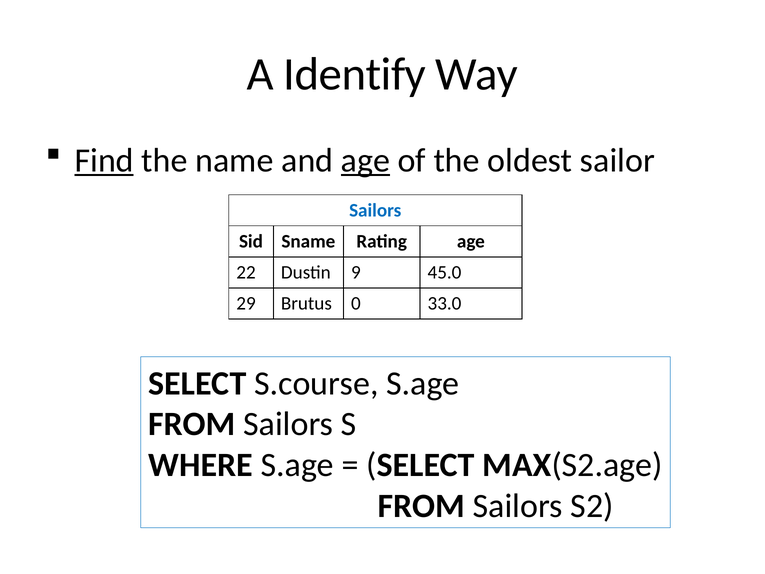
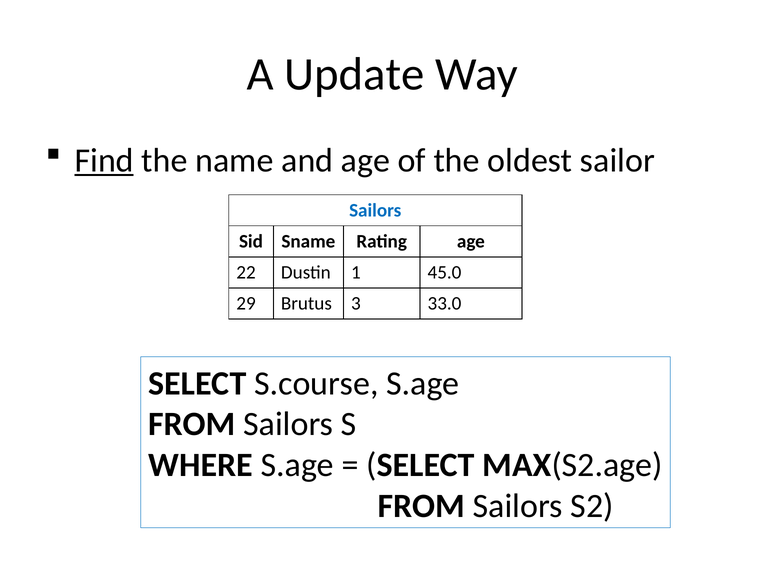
Identify: Identify -> Update (354, 74)
age underline: present -> none (365, 160)
9: 9 -> 1 (356, 272)
0: 0 -> 3 (356, 303)
